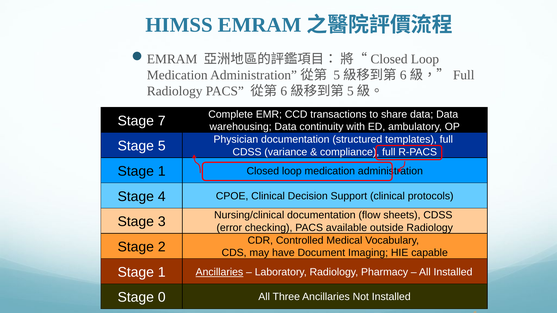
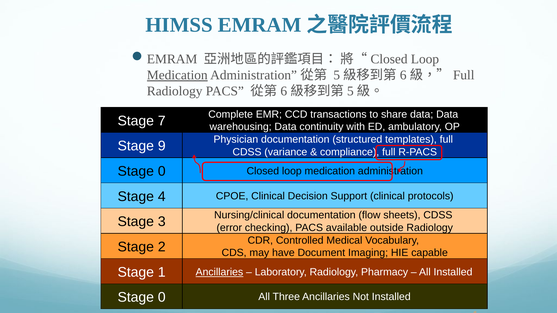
Medication underline: none -> present (177, 75)
5: 5 -> 9 (162, 146)
1: 1 -> 0 (162, 171)
